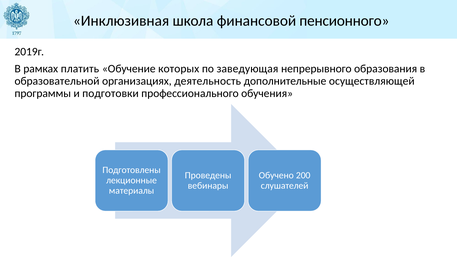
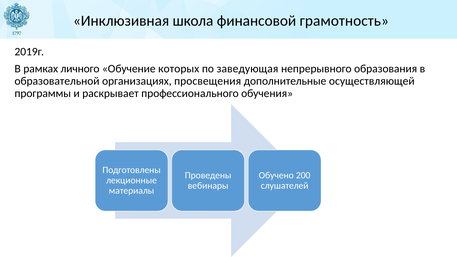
пенсионного: пенсионного -> грамотность (344, 21)
платить: платить -> личного (80, 69)
деятельность: деятельность -> просвещения (208, 81)
подготовки: подготовки -> раскрывает (111, 93)
